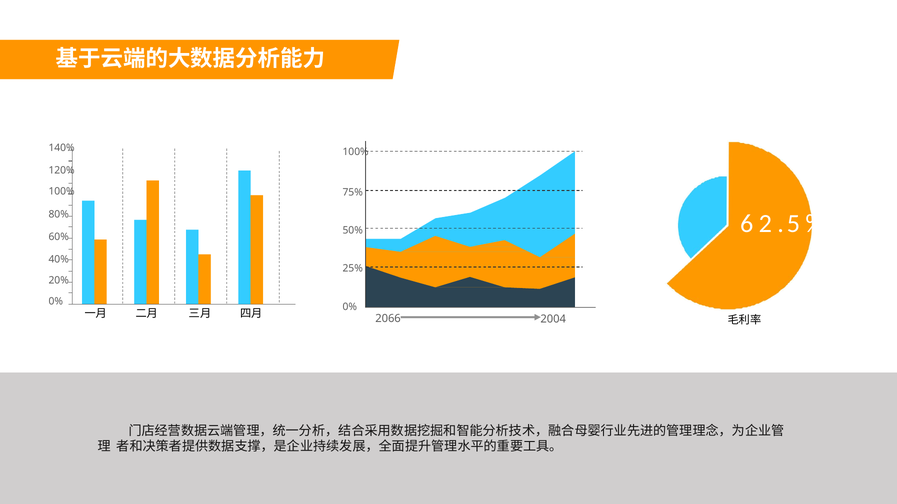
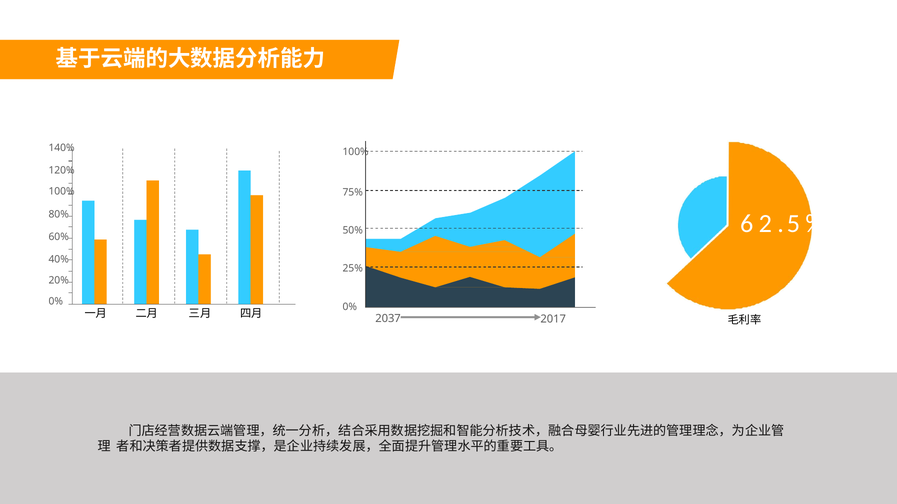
2066: 2066 -> 2037 (388, 319)
2004: 2004 -> 2017 (553, 319)
